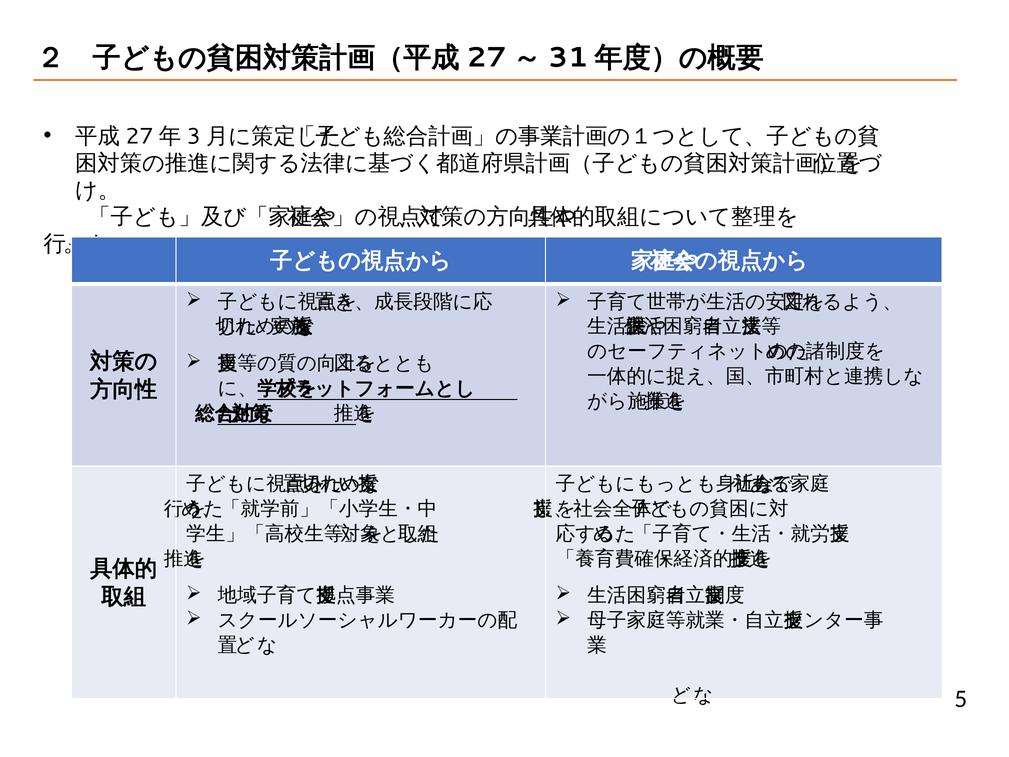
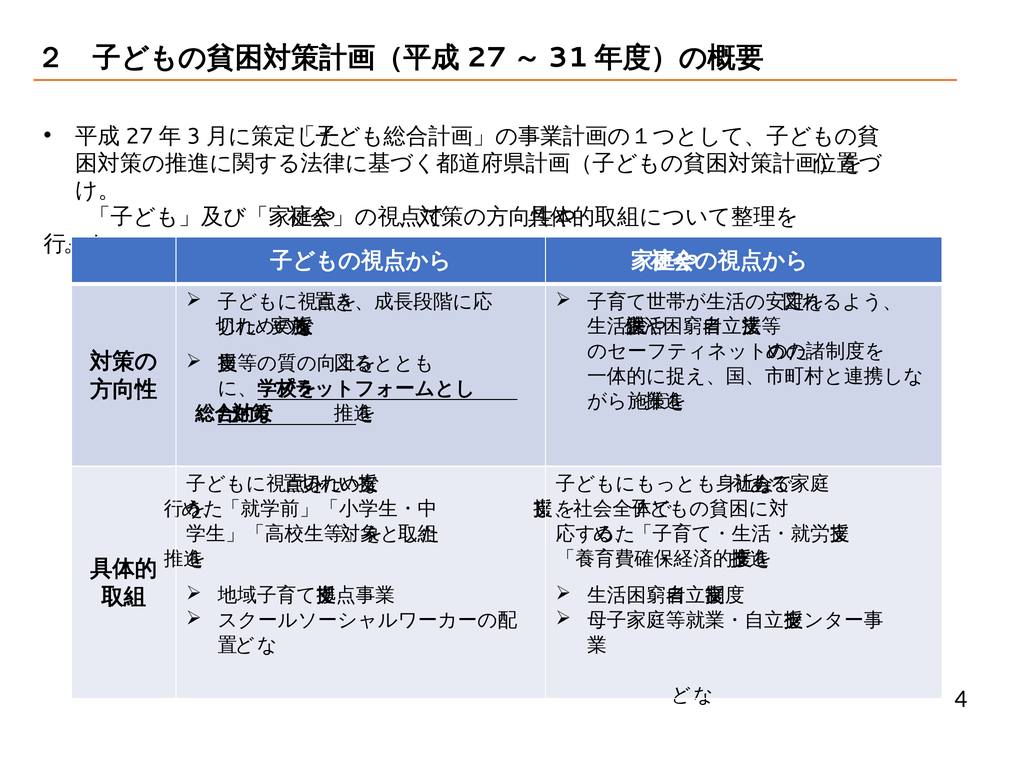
5: 5 -> 4 (961, 699)
